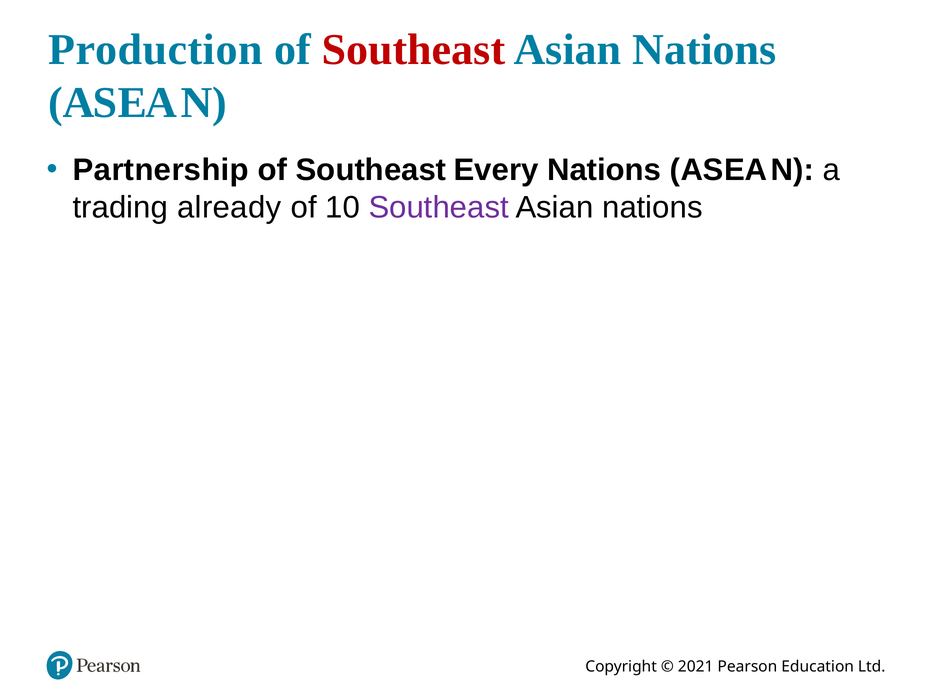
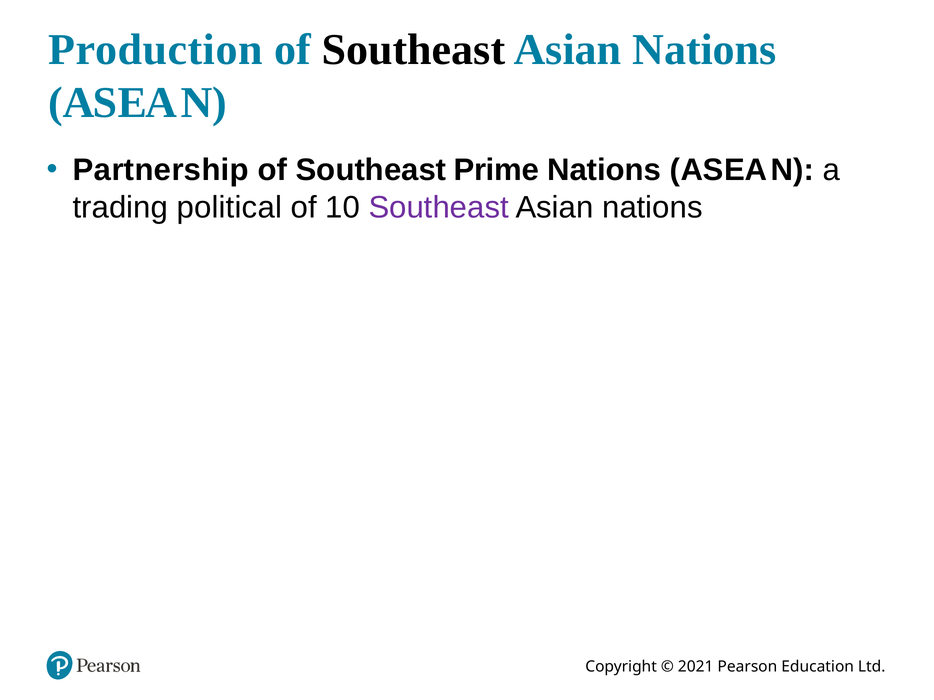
Southeast colour: red -> black (413, 50)
Every: Every -> Prime (496, 170)
already: already -> political (229, 207)
